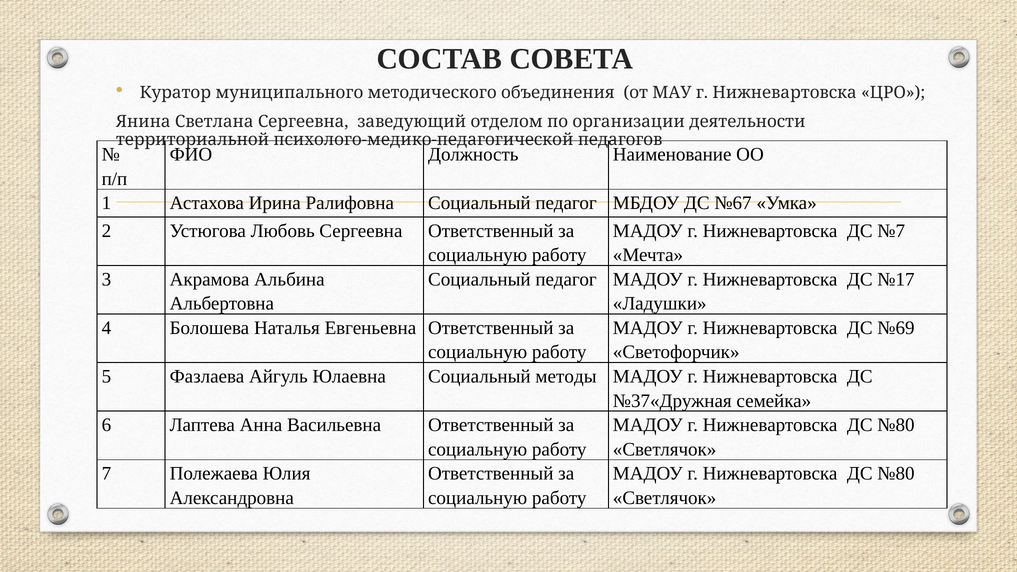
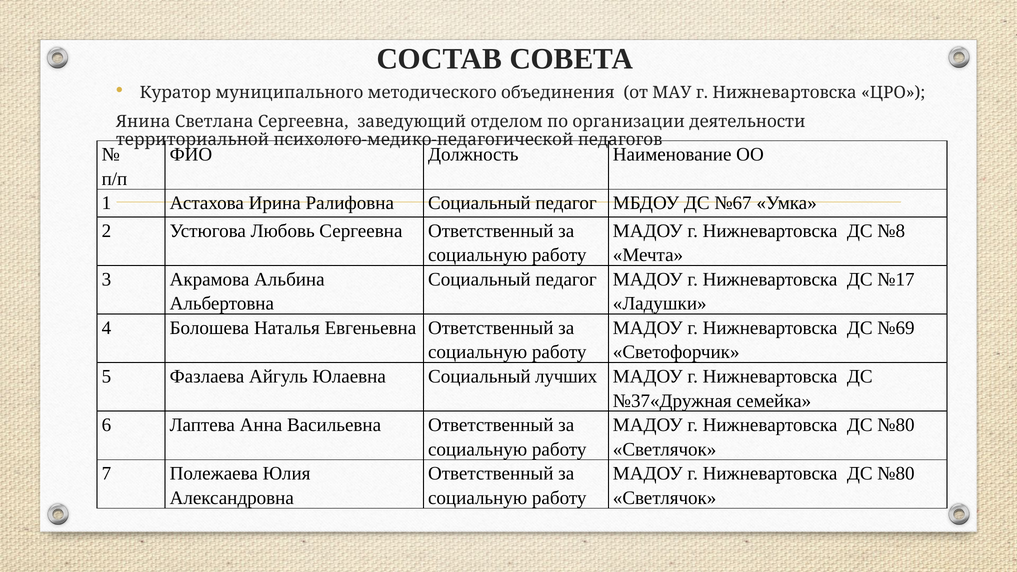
№7: №7 -> №8 (891, 231)
методы: методы -> лучших (566, 377)
